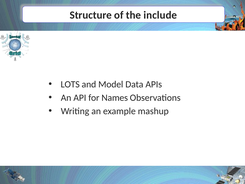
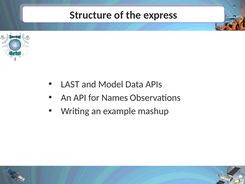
include: include -> express (160, 15)
LOTS: LOTS -> LAST (70, 84)
